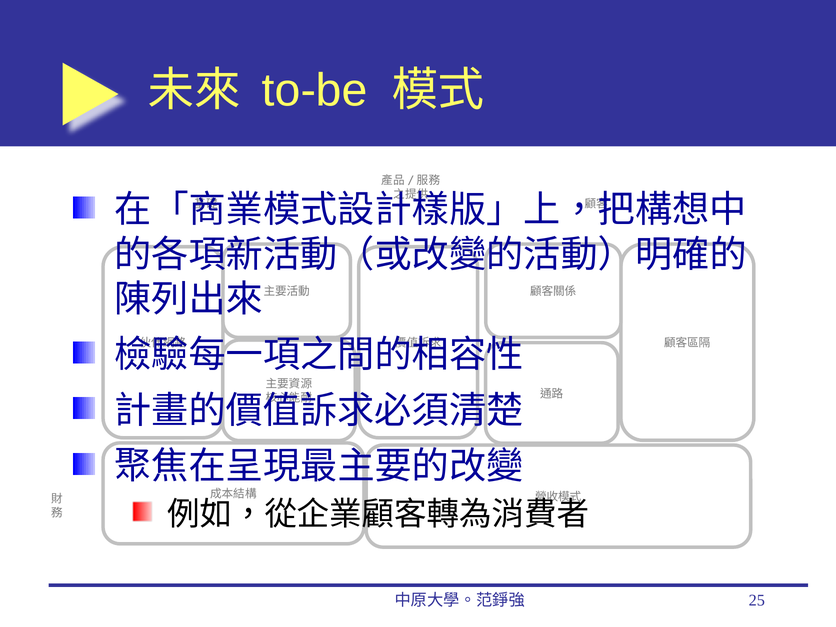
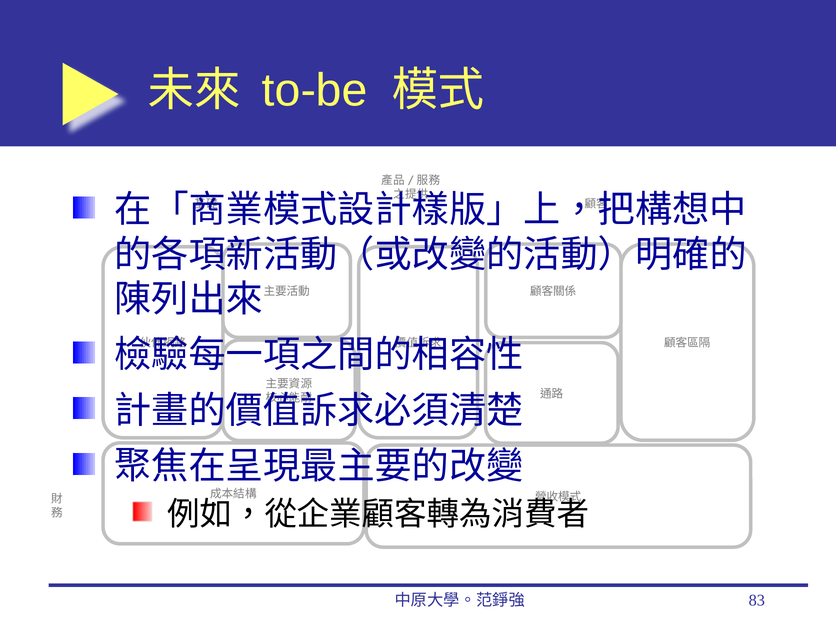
25: 25 -> 83 (757, 600)
